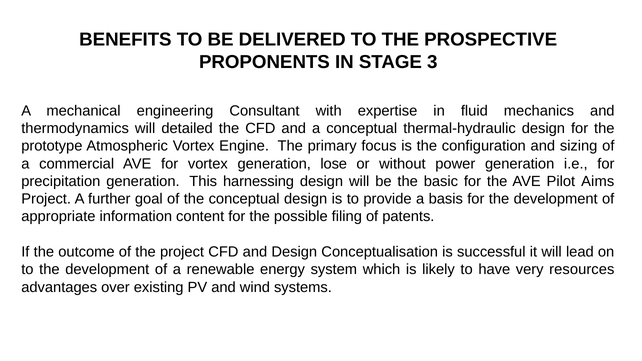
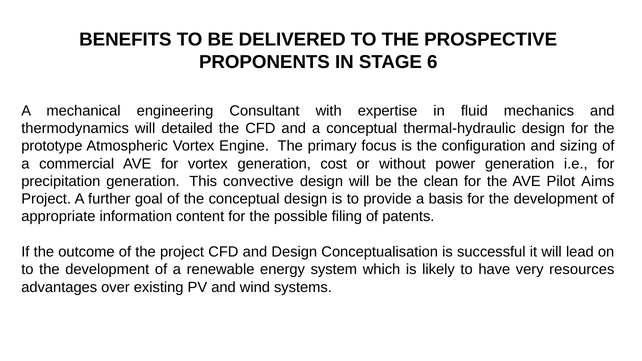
3: 3 -> 6 (432, 62)
lose: lose -> cost (334, 164)
harnessing: harnessing -> convective (258, 181)
basic: basic -> clean (441, 181)
